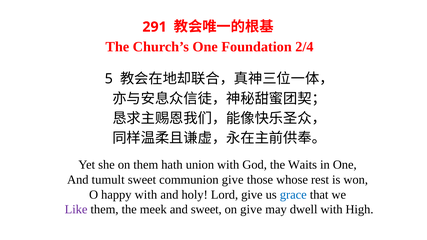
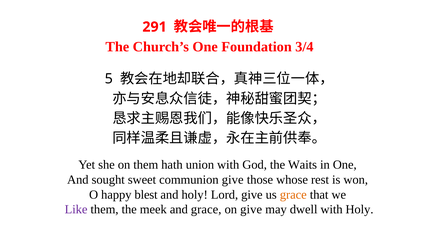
2/4: 2/4 -> 3/4 (304, 47)
tumult: tumult -> sought (108, 180)
happy with: with -> blest (146, 195)
grace colour: blue -> orange (293, 195)
and sweet: sweet -> grace (206, 210)
with High: High -> Holy (359, 210)
